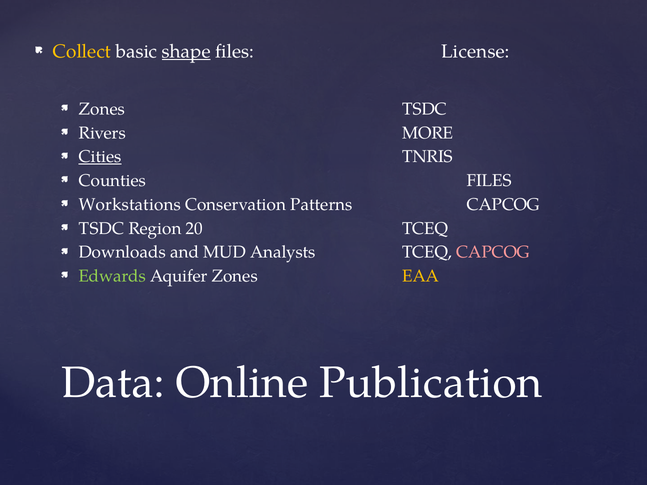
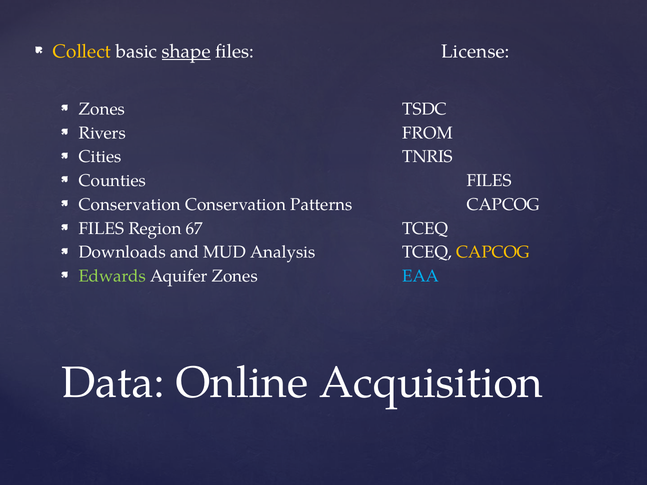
MORE: MORE -> FROM (428, 133)
Cities underline: present -> none (100, 157)
Workstations: Workstations -> Conservation (130, 205)
TSDC: TSDC -> FILES (102, 229)
20: 20 -> 67 (194, 229)
Analysts: Analysts -> Analysis (283, 252)
CAPCOG colour: pink -> yellow (493, 252)
EAA colour: yellow -> light blue (421, 276)
Publication: Publication -> Acquisition (431, 383)
